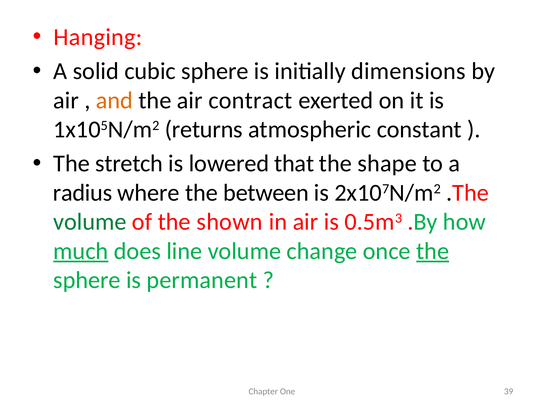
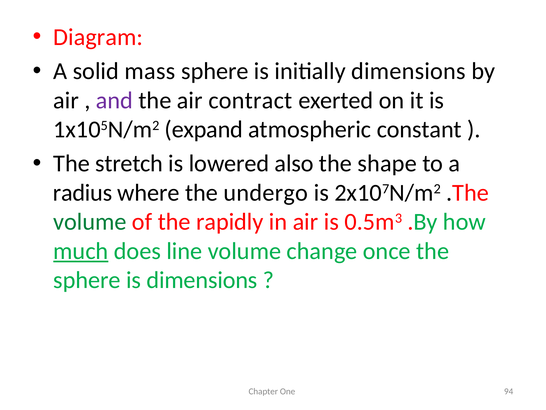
Hanging: Hanging -> Diagram (98, 37)
cubic: cubic -> mass (150, 71)
and colour: orange -> purple (114, 100)
returns: returns -> expand (204, 129)
that: that -> also (294, 163)
between: between -> undergo (266, 193)
shown: shown -> rapidly (230, 222)
the underline: present -> none (433, 251)
is permanent: permanent -> dimensions (202, 280)
39: 39 -> 94 (509, 391)
